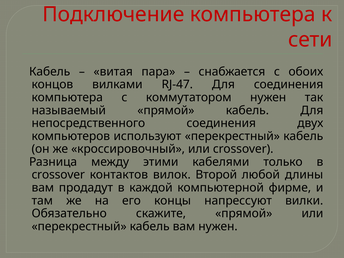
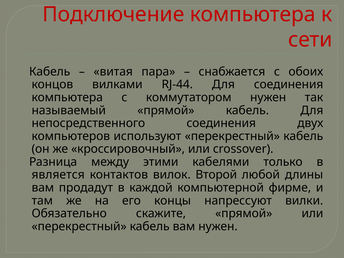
RJ‑47: RJ‑47 -> RJ‑44 (177, 85)
crossover: crossover -> является (58, 175)
